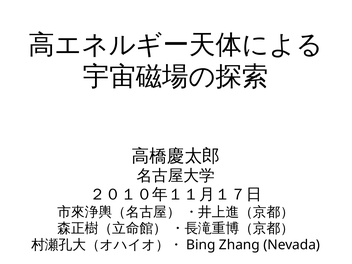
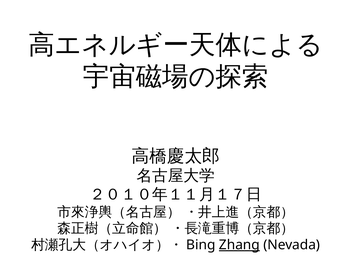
Zhang underline: none -> present (239, 245)
